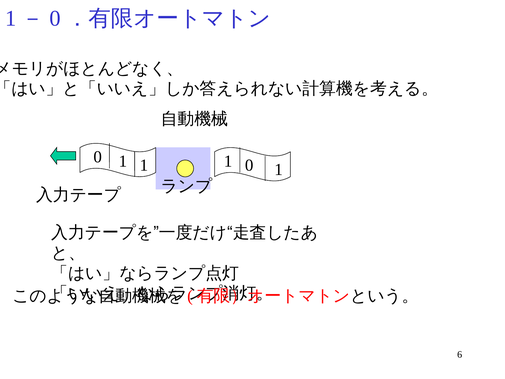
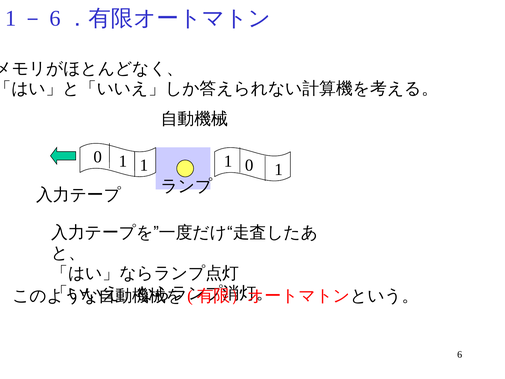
0: 0 -> 6 (55, 18)
